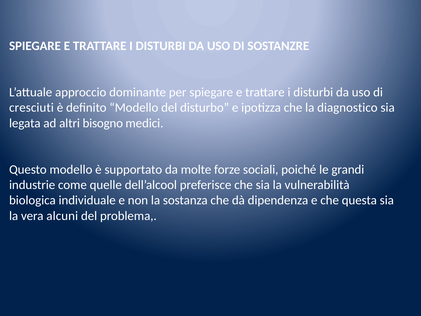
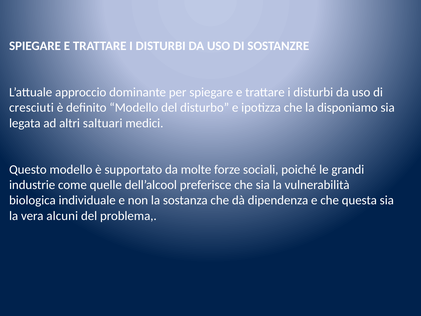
diagnostico: diagnostico -> disponiamo (347, 108)
bisogno: bisogno -> saltuari (103, 123)
